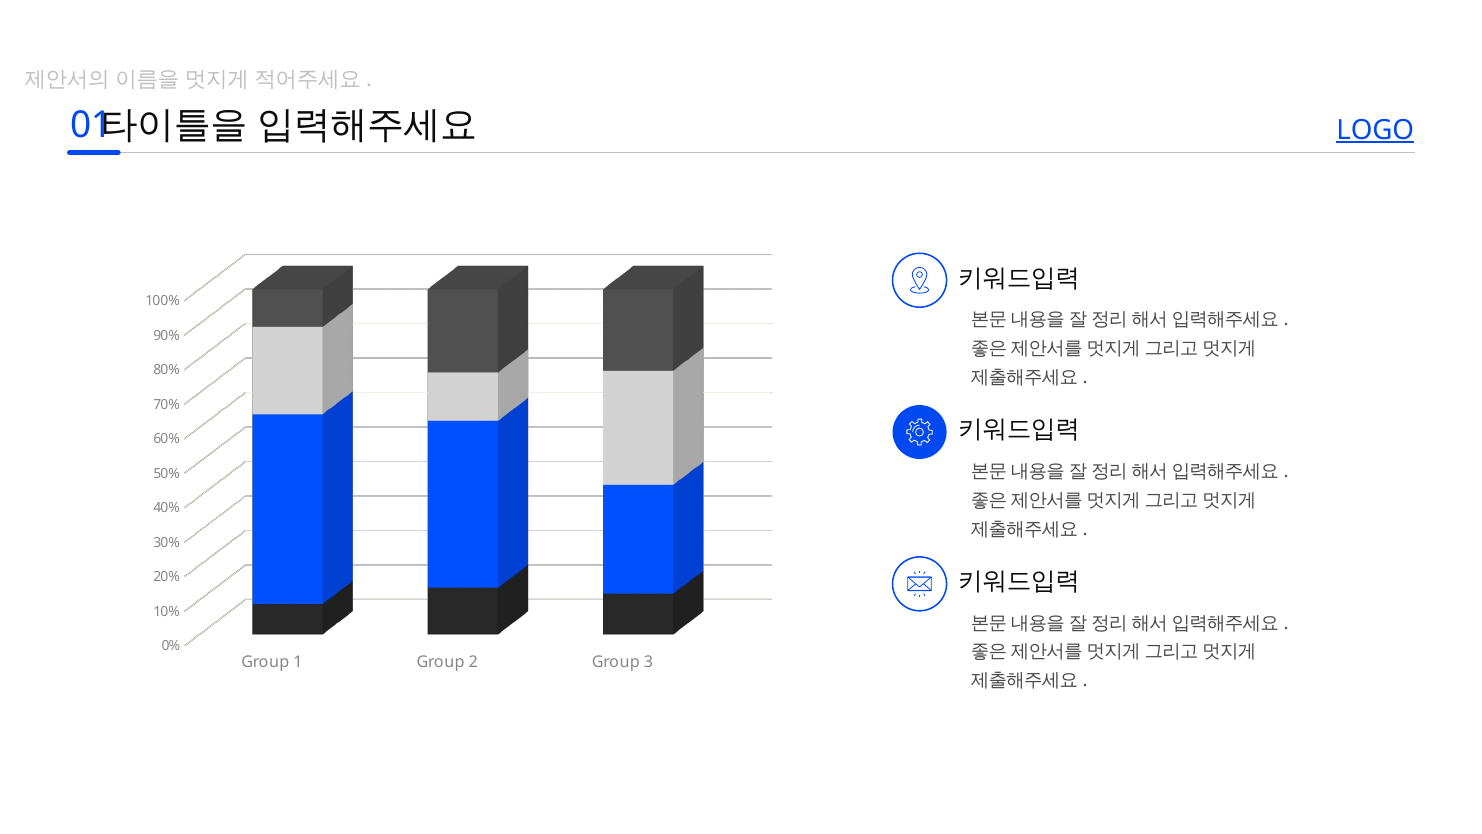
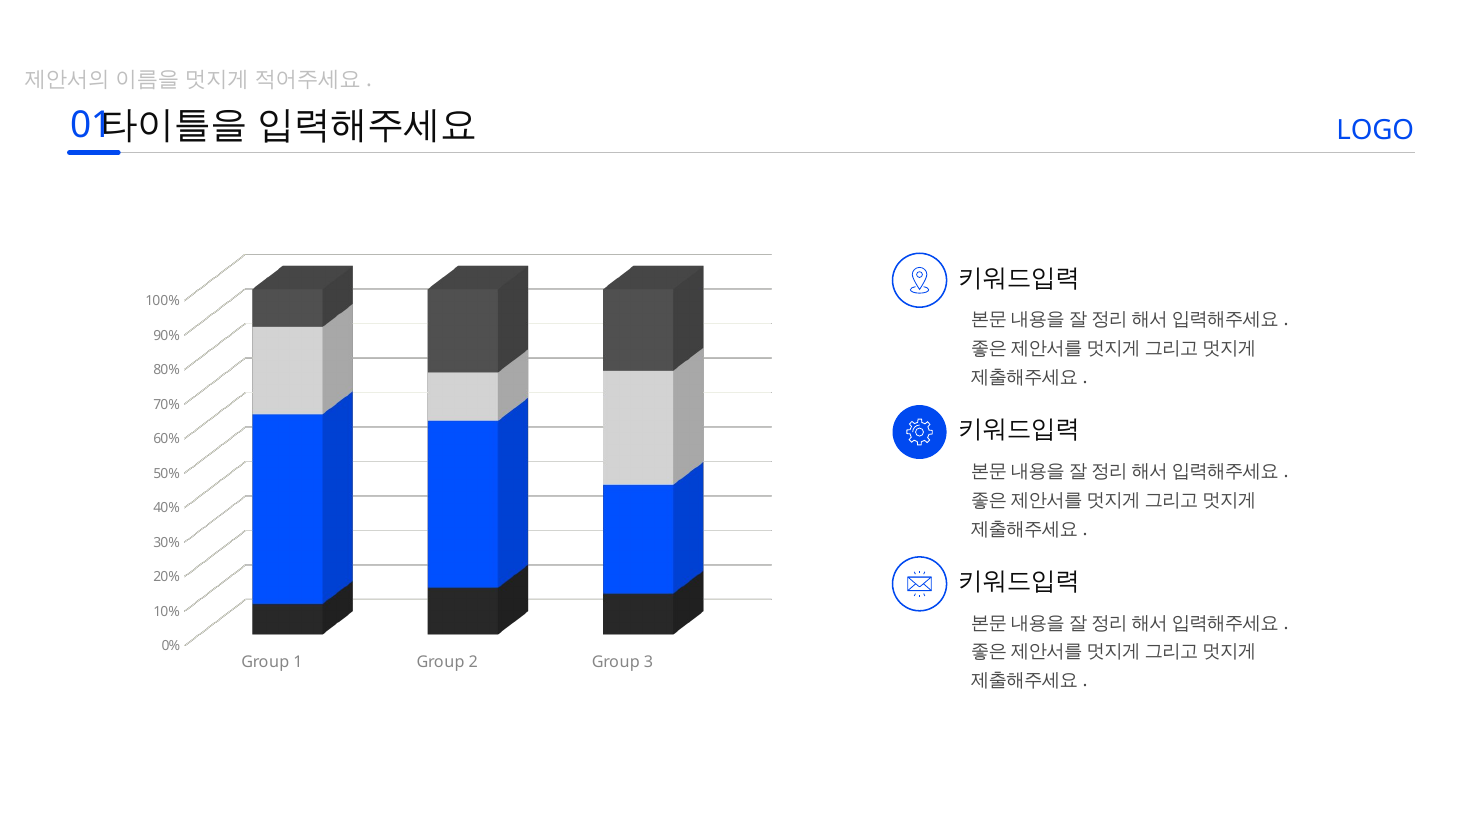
LOGO underline: present -> none (1375, 130)
